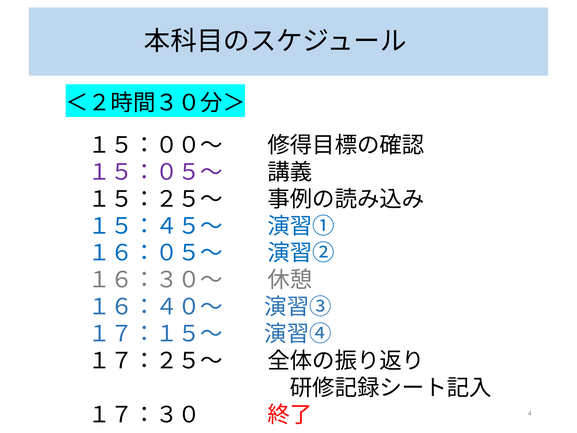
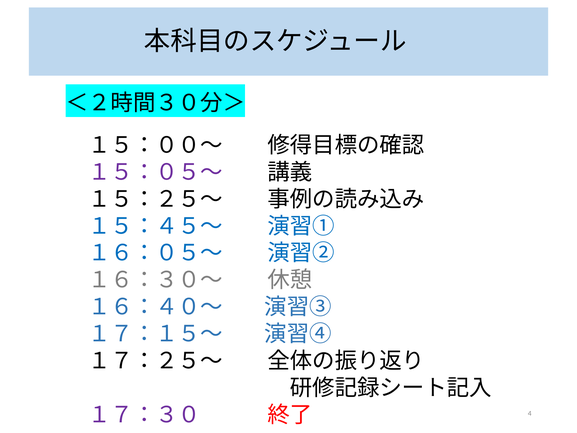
１７：３０ colour: black -> purple (144, 415)
